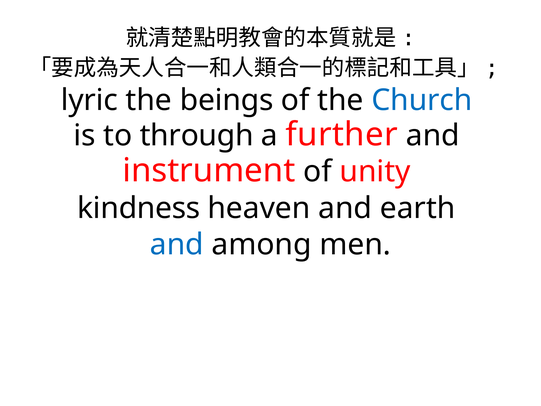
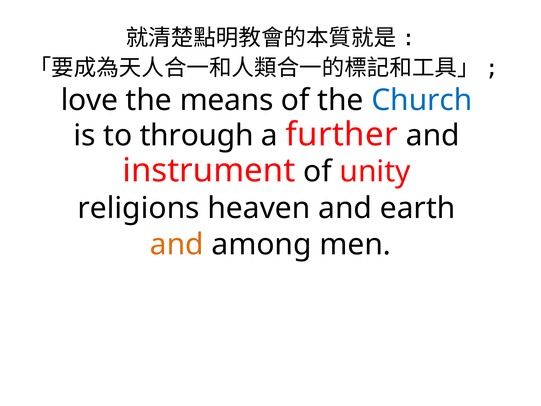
lyric: lyric -> love (89, 100)
beings: beings -> means (227, 100)
kindness: kindness -> religions (139, 208)
and colour: blue -> orange (177, 244)
